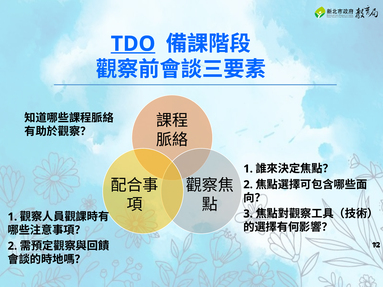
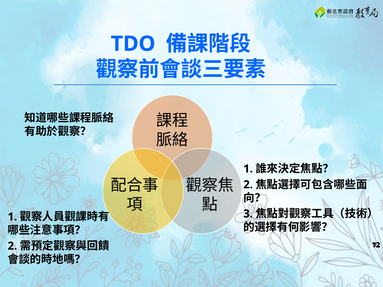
TDO underline: present -> none (133, 44)
